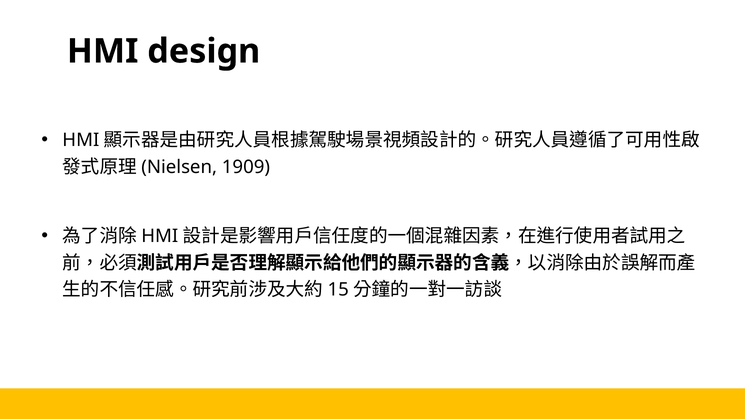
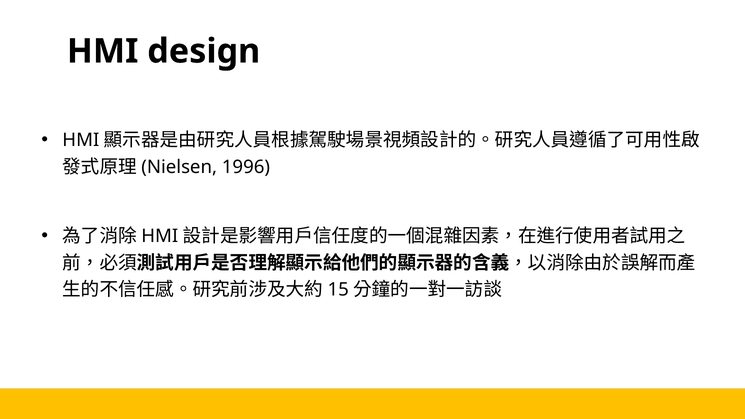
1909: 1909 -> 1996 (246, 167)
